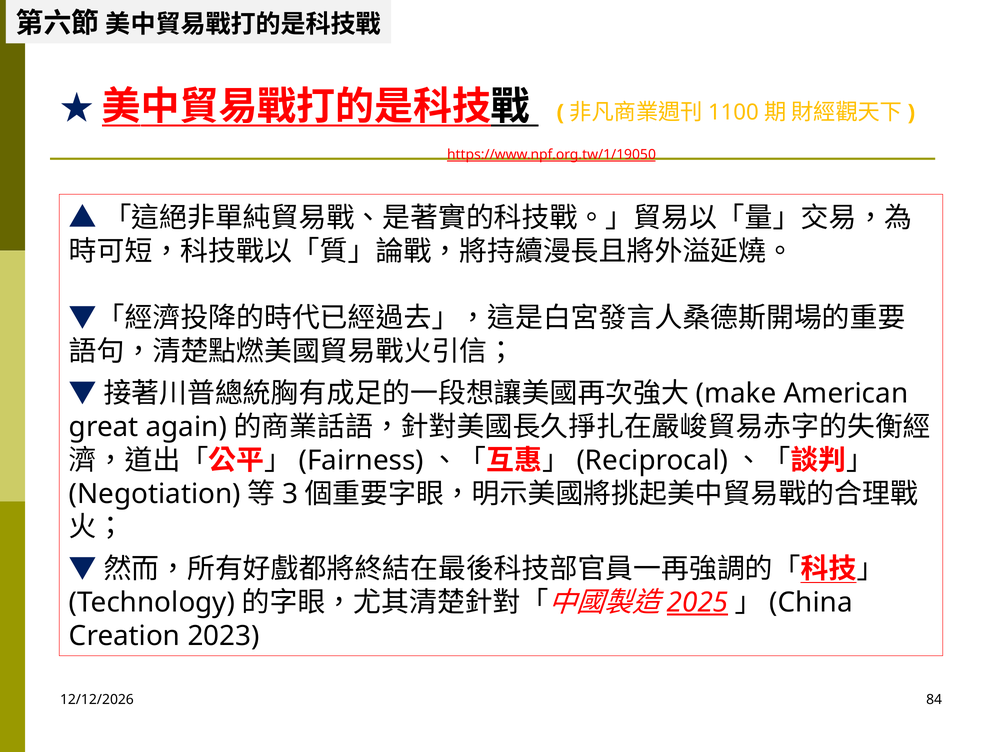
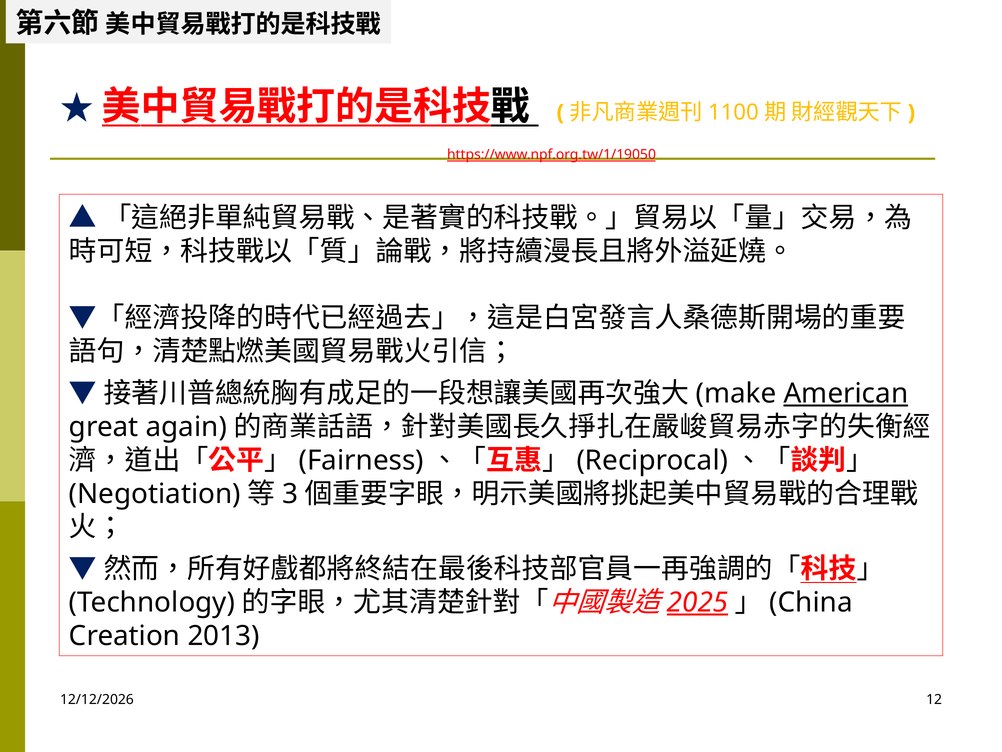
American underline: none -> present (846, 393)
2023: 2023 -> 2013 (224, 636)
84: 84 -> 12 (934, 699)
